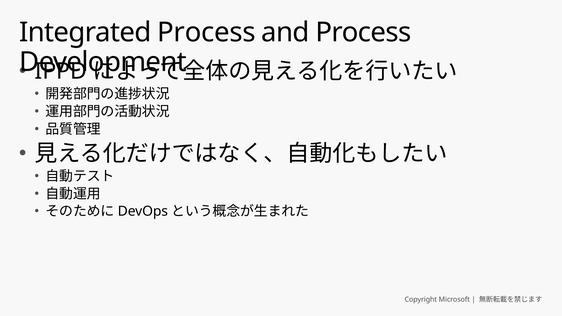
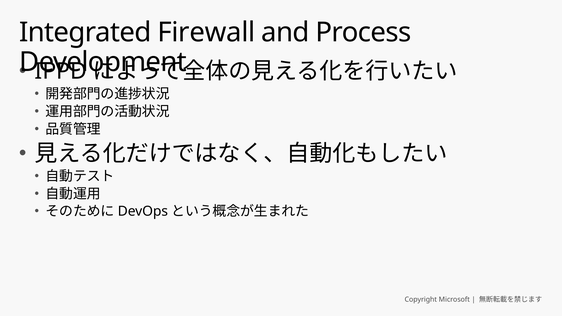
Integrated Process: Process -> Firewall (206, 32)
